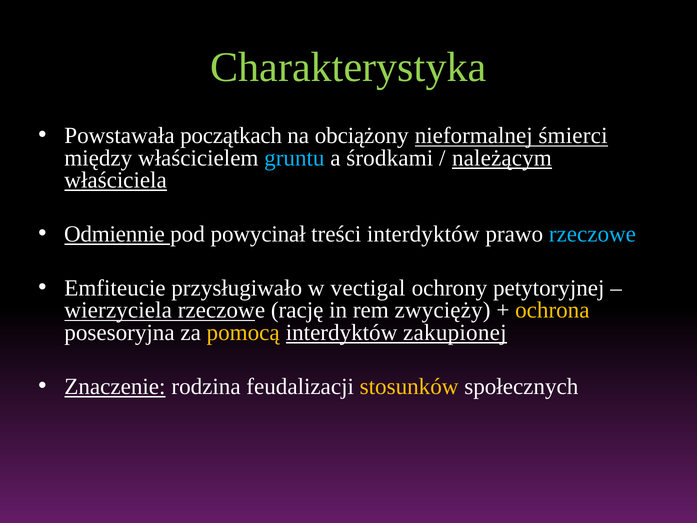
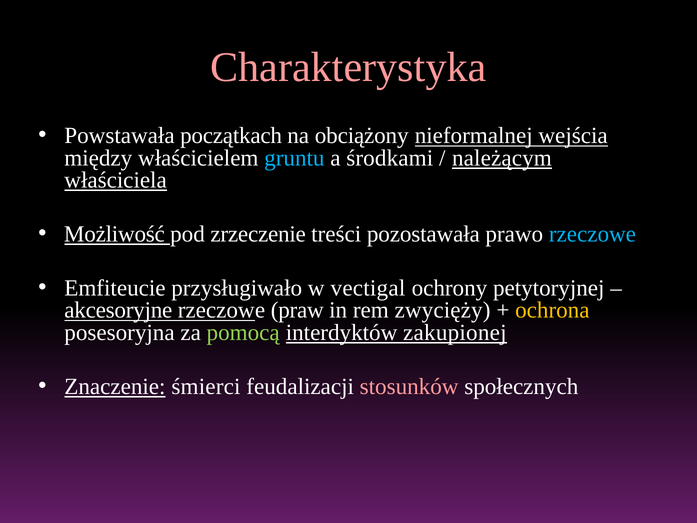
Charakterystyka colour: light green -> pink (348, 67)
śmierci: śmierci -> wejścia (573, 136)
Odmiennie: Odmiennie -> Możliwość (114, 234)
powycinał: powycinał -> zrzeczenie (258, 234)
treści interdyktów: interdyktów -> pozostawała (423, 234)
wierzyciela: wierzyciela -> akcesoryjne (118, 310)
rację: rację -> praw (297, 310)
pomocą colour: yellow -> light green (243, 332)
rodzina: rodzina -> śmierci (206, 386)
stosunków colour: yellow -> pink (409, 386)
